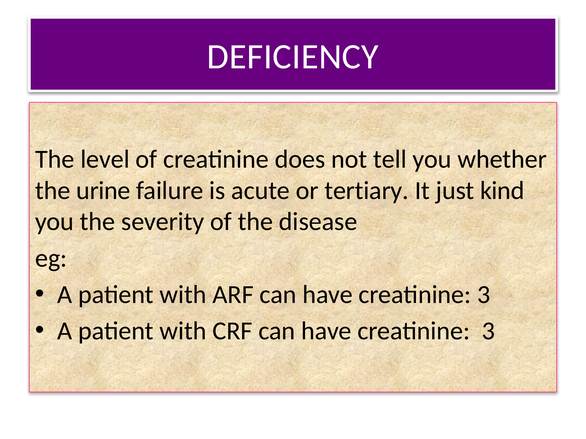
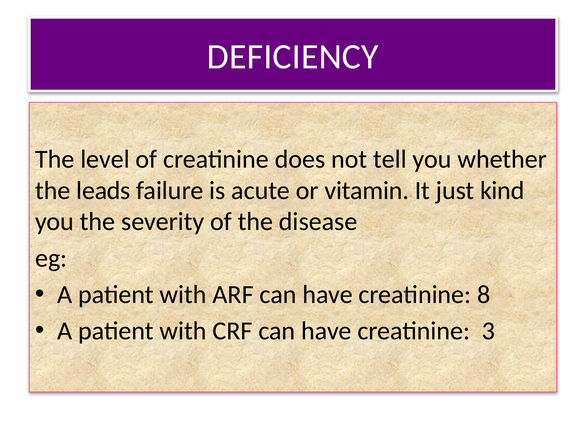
urine: urine -> leads (103, 191)
tertiary: tertiary -> vitamin (367, 191)
3: 3 -> 8 (484, 295)
